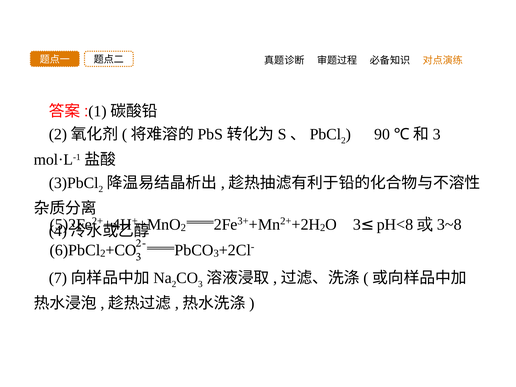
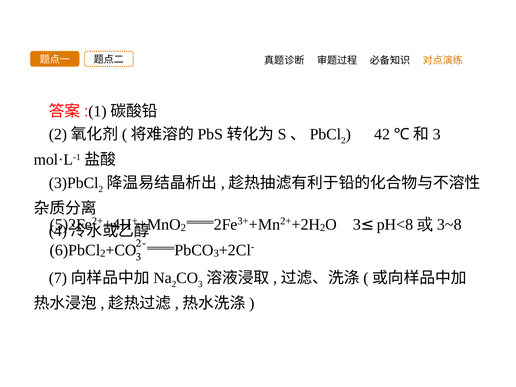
90: 90 -> 42 (382, 134)
